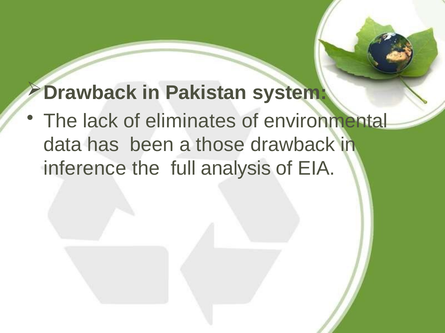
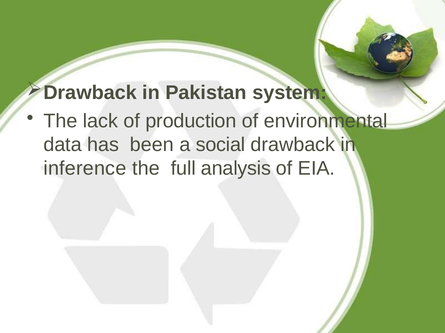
eliminates: eliminates -> production (191, 121)
those: those -> social (221, 145)
